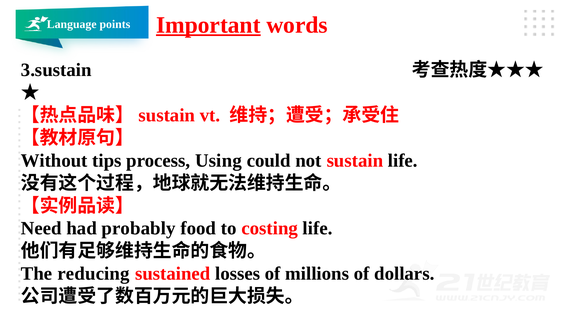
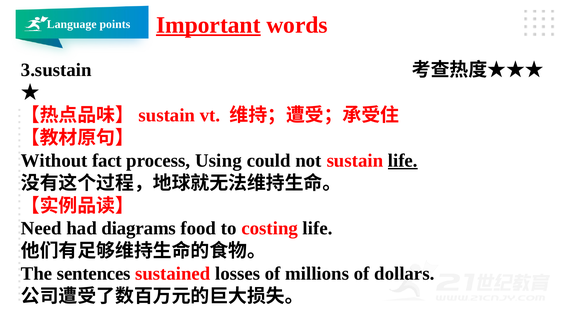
tips: tips -> fact (107, 160)
life underline: none -> present (403, 160)
probably: probably -> diagrams (139, 228)
reducing: reducing -> sentences (94, 274)
